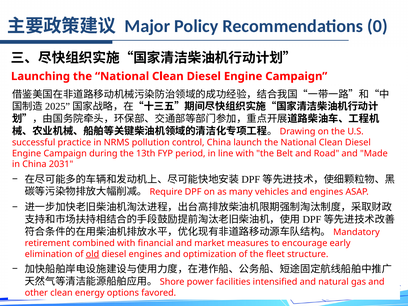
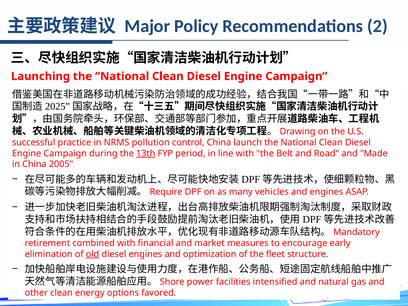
0: 0 -> 2 (377, 26)
13th underline: none -> present (146, 153)
2031: 2031 -> 2005 (61, 164)
